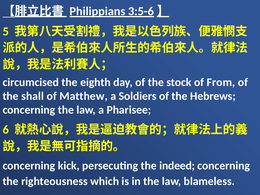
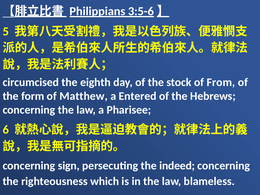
shall: shall -> form (33, 96)
Soldiers: Soldiers -> Entered (138, 96)
kick: kick -> sign (69, 166)
